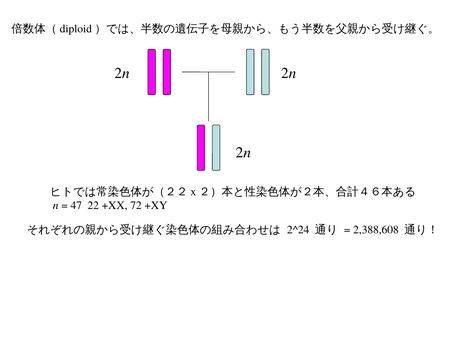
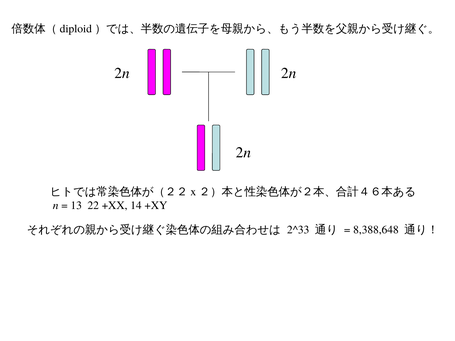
47: 47 -> 13 (76, 205)
72: 72 -> 14 (136, 205)
2^24: 2^24 -> 2^33 (298, 230)
2,388,608: 2,388,608 -> 8,388,648 (376, 230)
